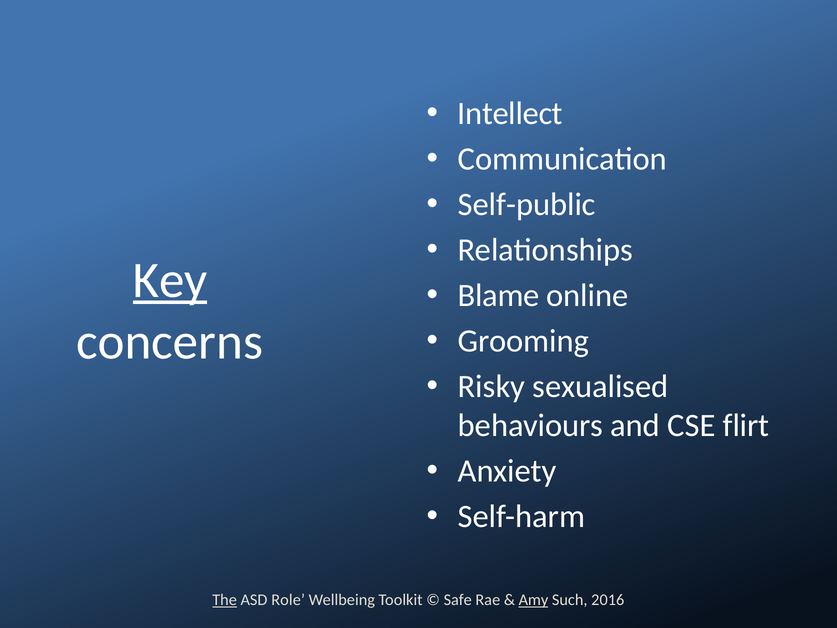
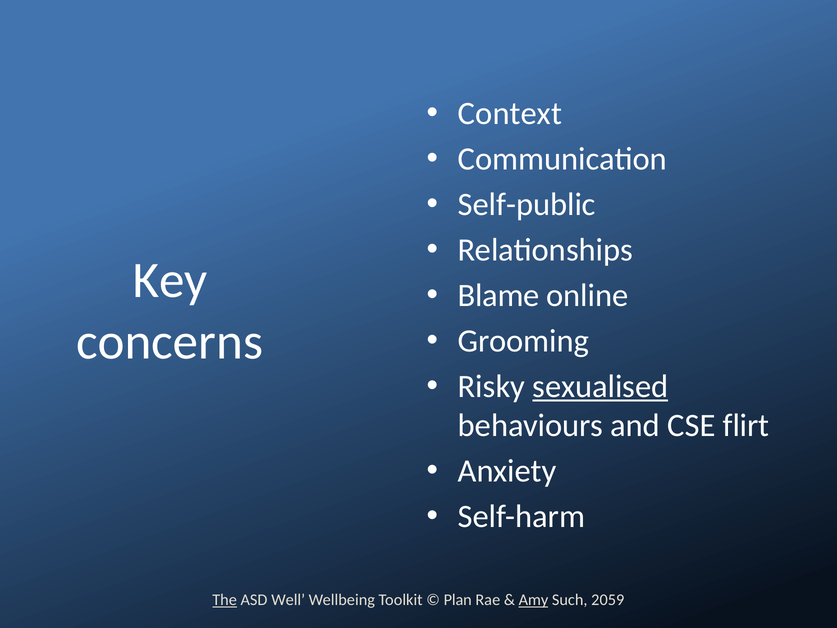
Intellect: Intellect -> Context (510, 113)
Key underline: present -> none (170, 280)
sexualised underline: none -> present (600, 387)
Role: Role -> Well (288, 600)
Safe: Safe -> Plan (458, 600)
2016: 2016 -> 2059 (608, 600)
